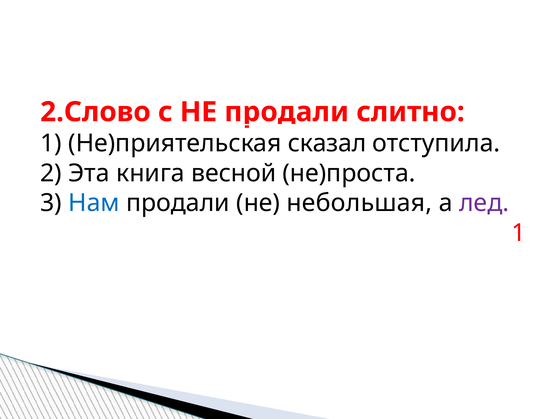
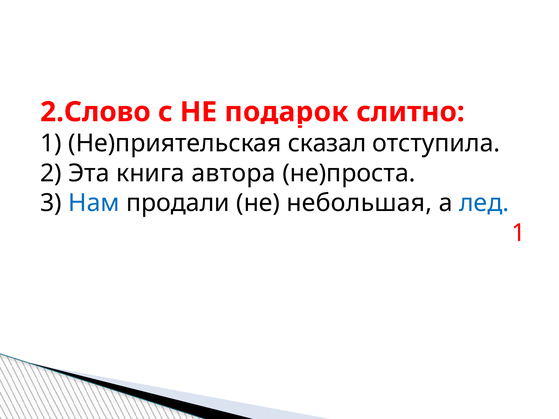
НЕ продали: продали -> подарок (287, 112)
весной: весной -> автора (234, 173)
лед colour: purple -> blue (484, 203)
